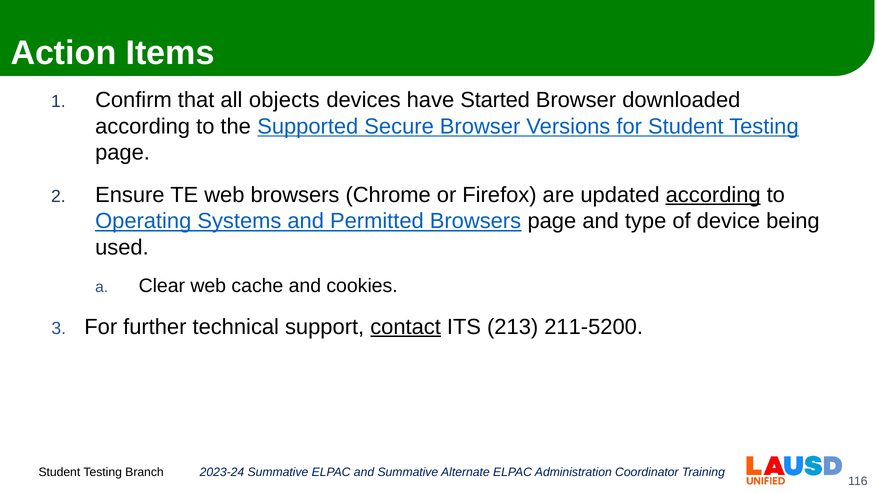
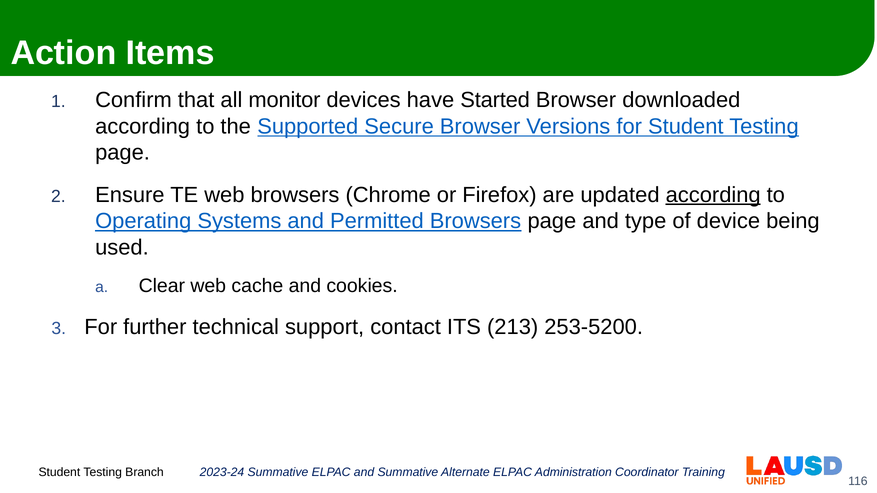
objects: objects -> monitor (284, 100)
contact underline: present -> none (406, 327)
211-5200: 211-5200 -> 253-5200 (594, 327)
